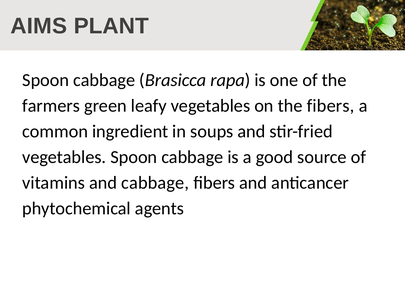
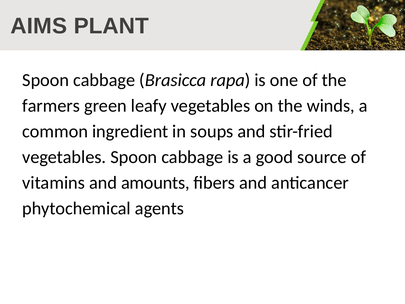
the fibers: fibers -> winds (331, 106)
and cabbage: cabbage -> amounts (155, 183)
